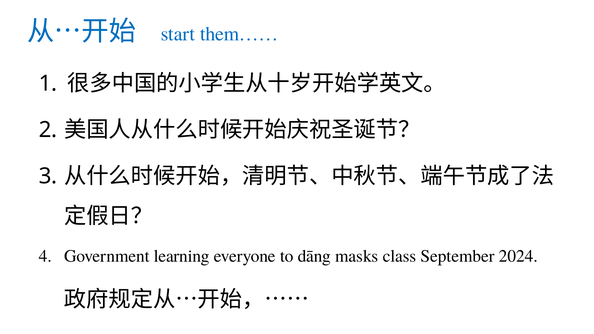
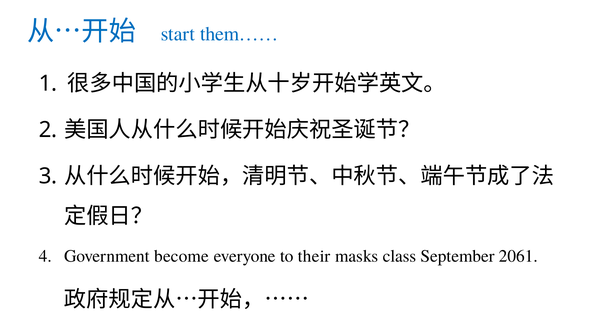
learning: learning -> become (182, 256)
dāng: dāng -> their (314, 256)
2024: 2024 -> 2061 (518, 256)
